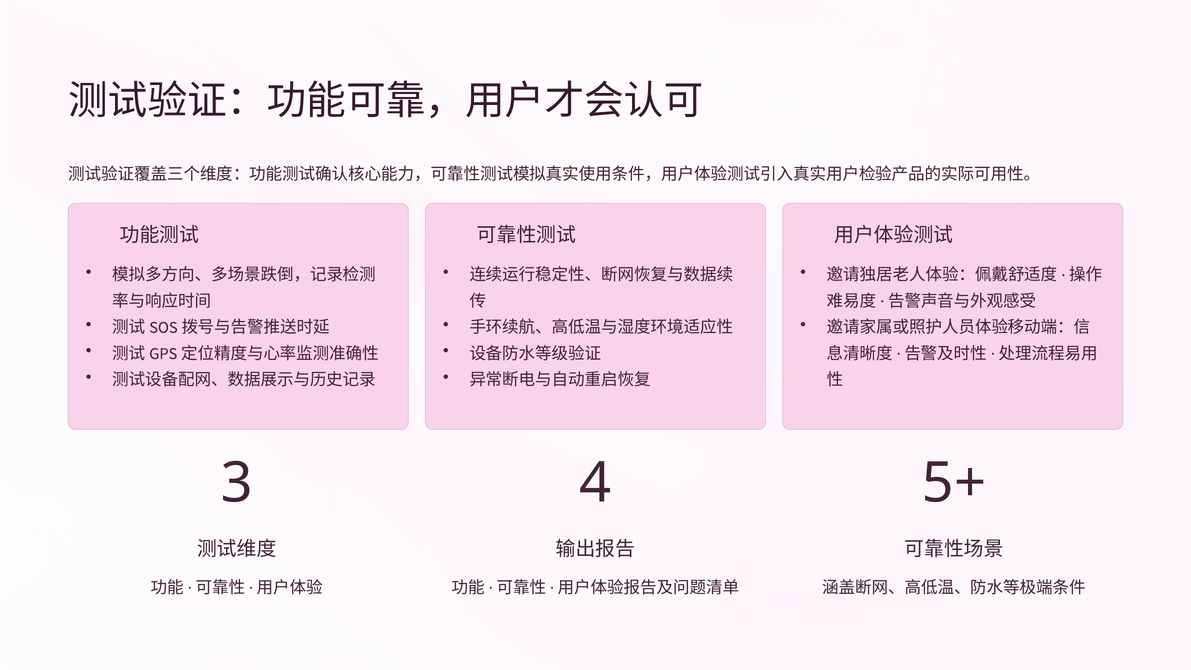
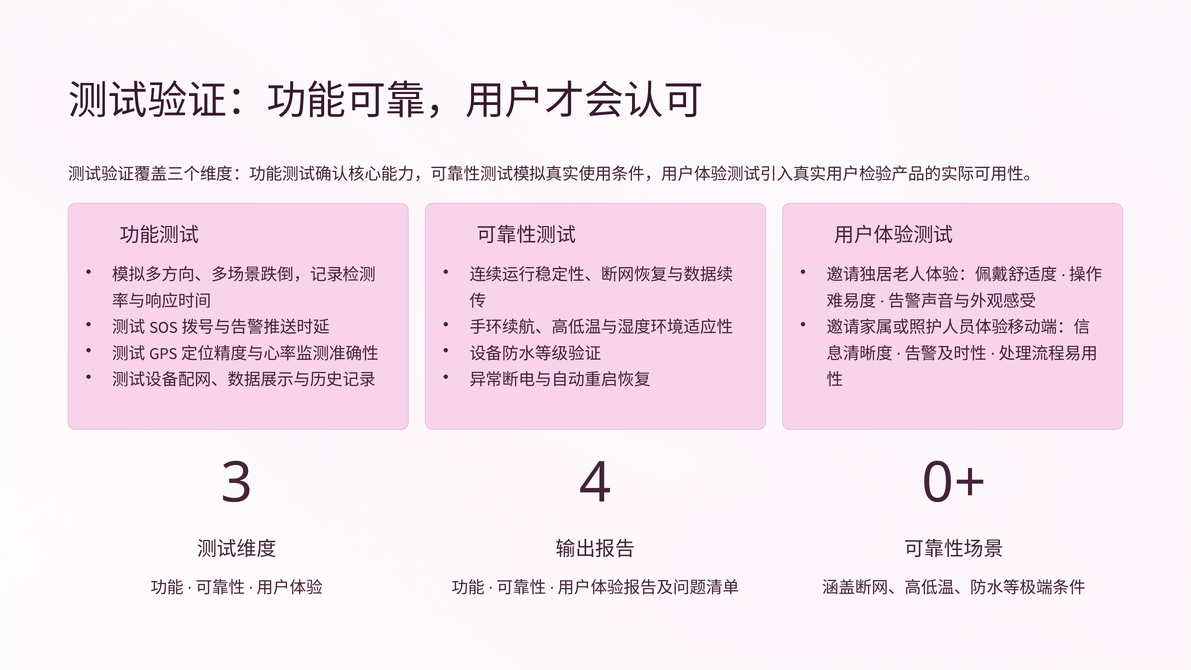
5+: 5+ -> 0+ (954, 483)
